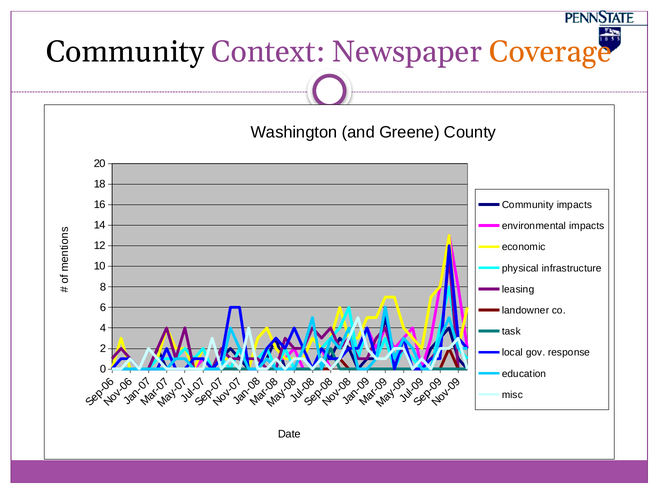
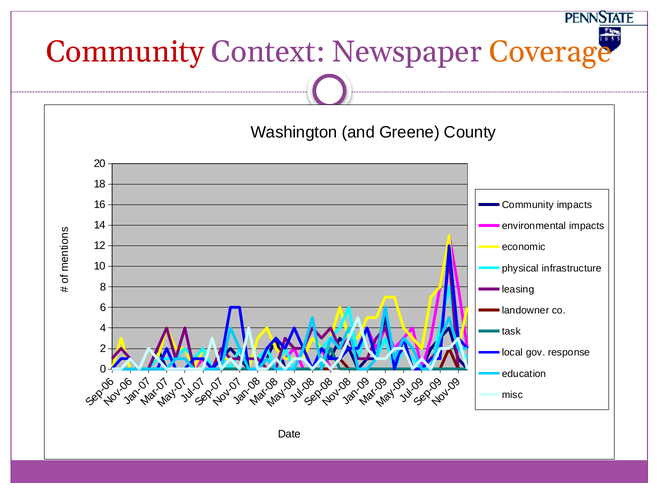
Community colour: black -> red (125, 52)
